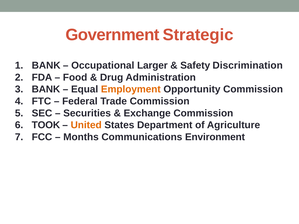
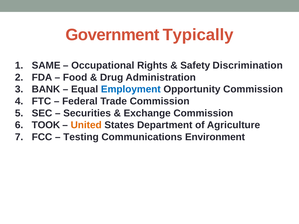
Strategic: Strategic -> Typically (198, 35)
BANK: BANK -> SAME (46, 65)
Larger: Larger -> Rights (152, 65)
Employment colour: orange -> blue (131, 89)
Months: Months -> Testing (81, 137)
